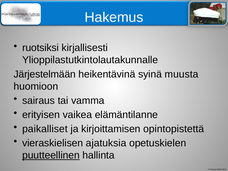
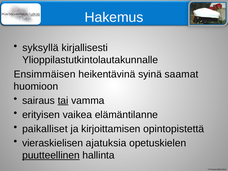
ruotsiksi: ruotsiksi -> syksyllä (40, 48)
Järjestelmään: Järjestelmään -> Ensimmäisen (45, 74)
muusta: muusta -> saamat (182, 74)
tai underline: none -> present (63, 101)
